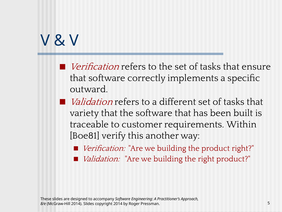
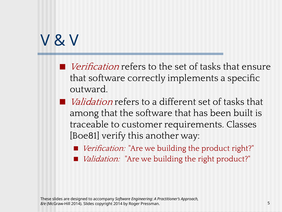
variety: variety -> among (84, 113)
Within: Within -> Classes (242, 124)
